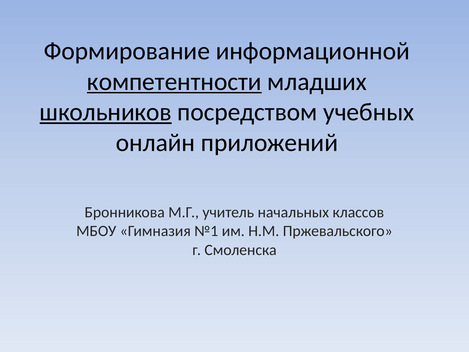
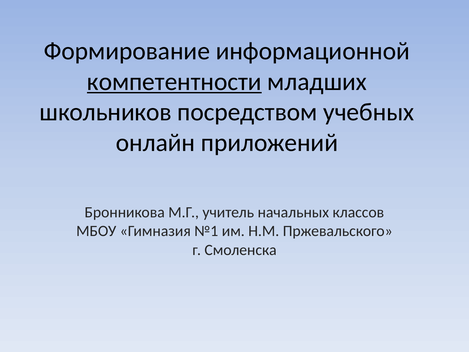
школьников underline: present -> none (106, 112)
